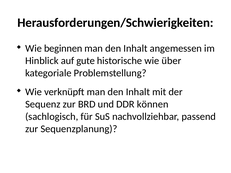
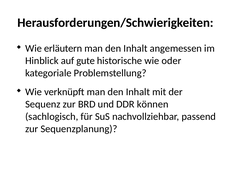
beginnen: beginnen -> erläutern (63, 48)
über: über -> oder (172, 61)
